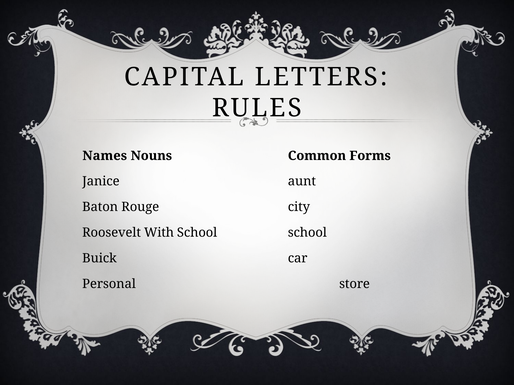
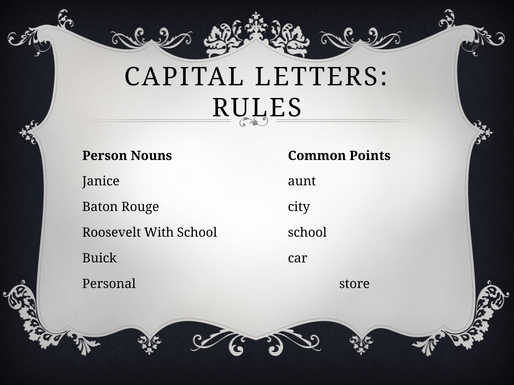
Names: Names -> Person (105, 156)
Forms: Forms -> Points (370, 156)
